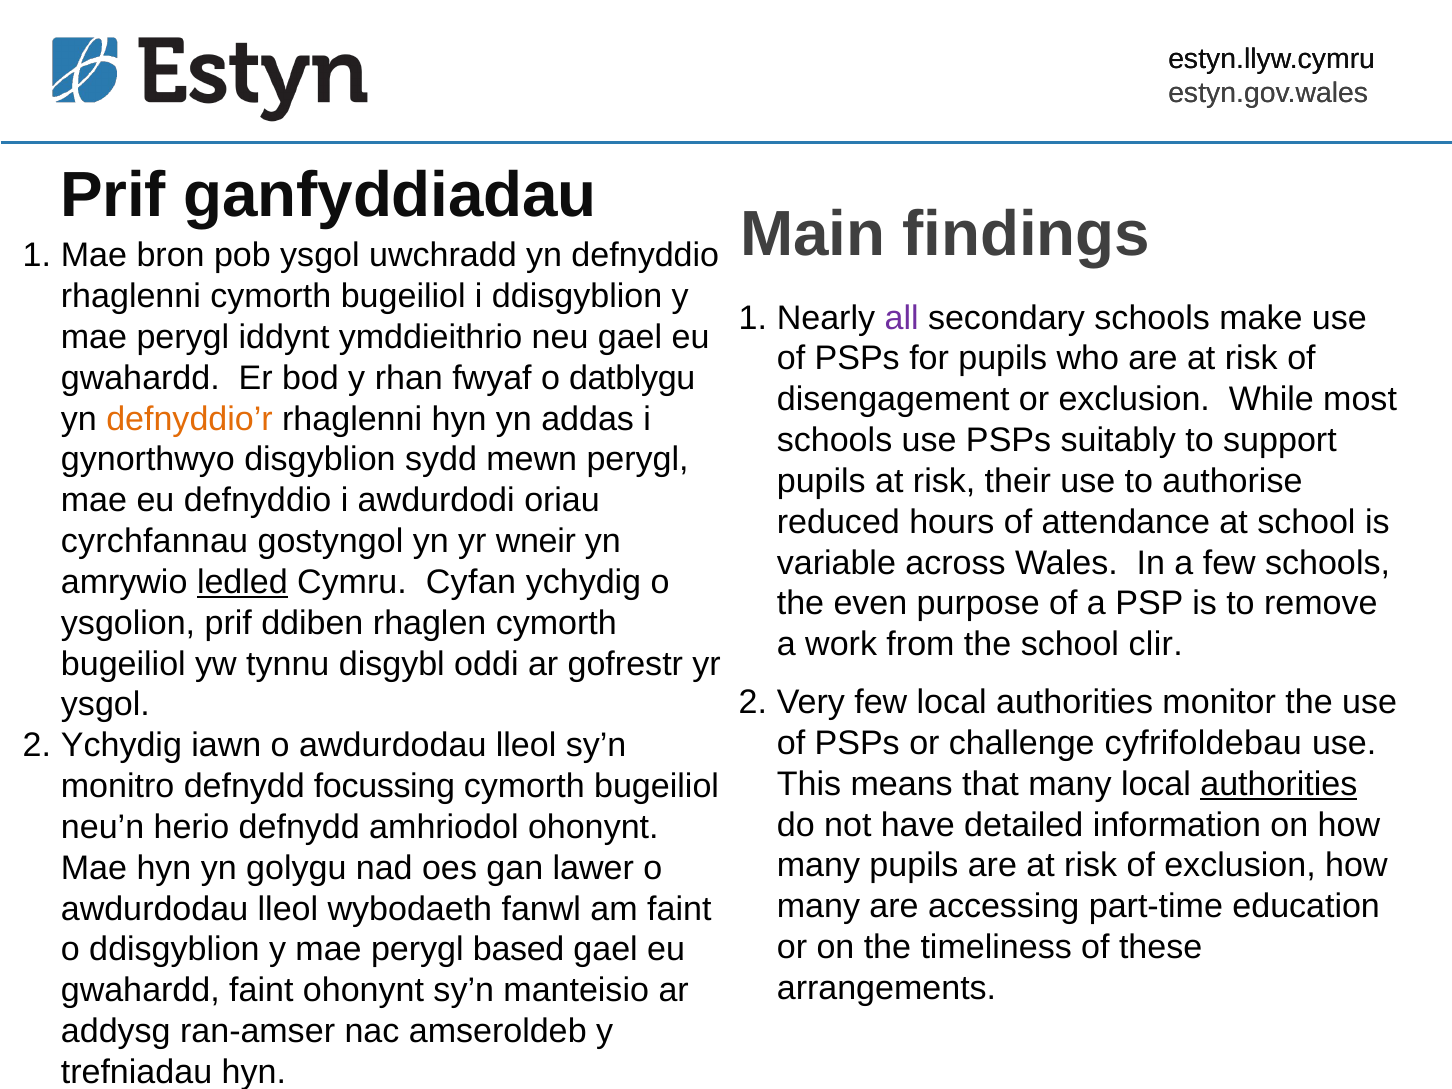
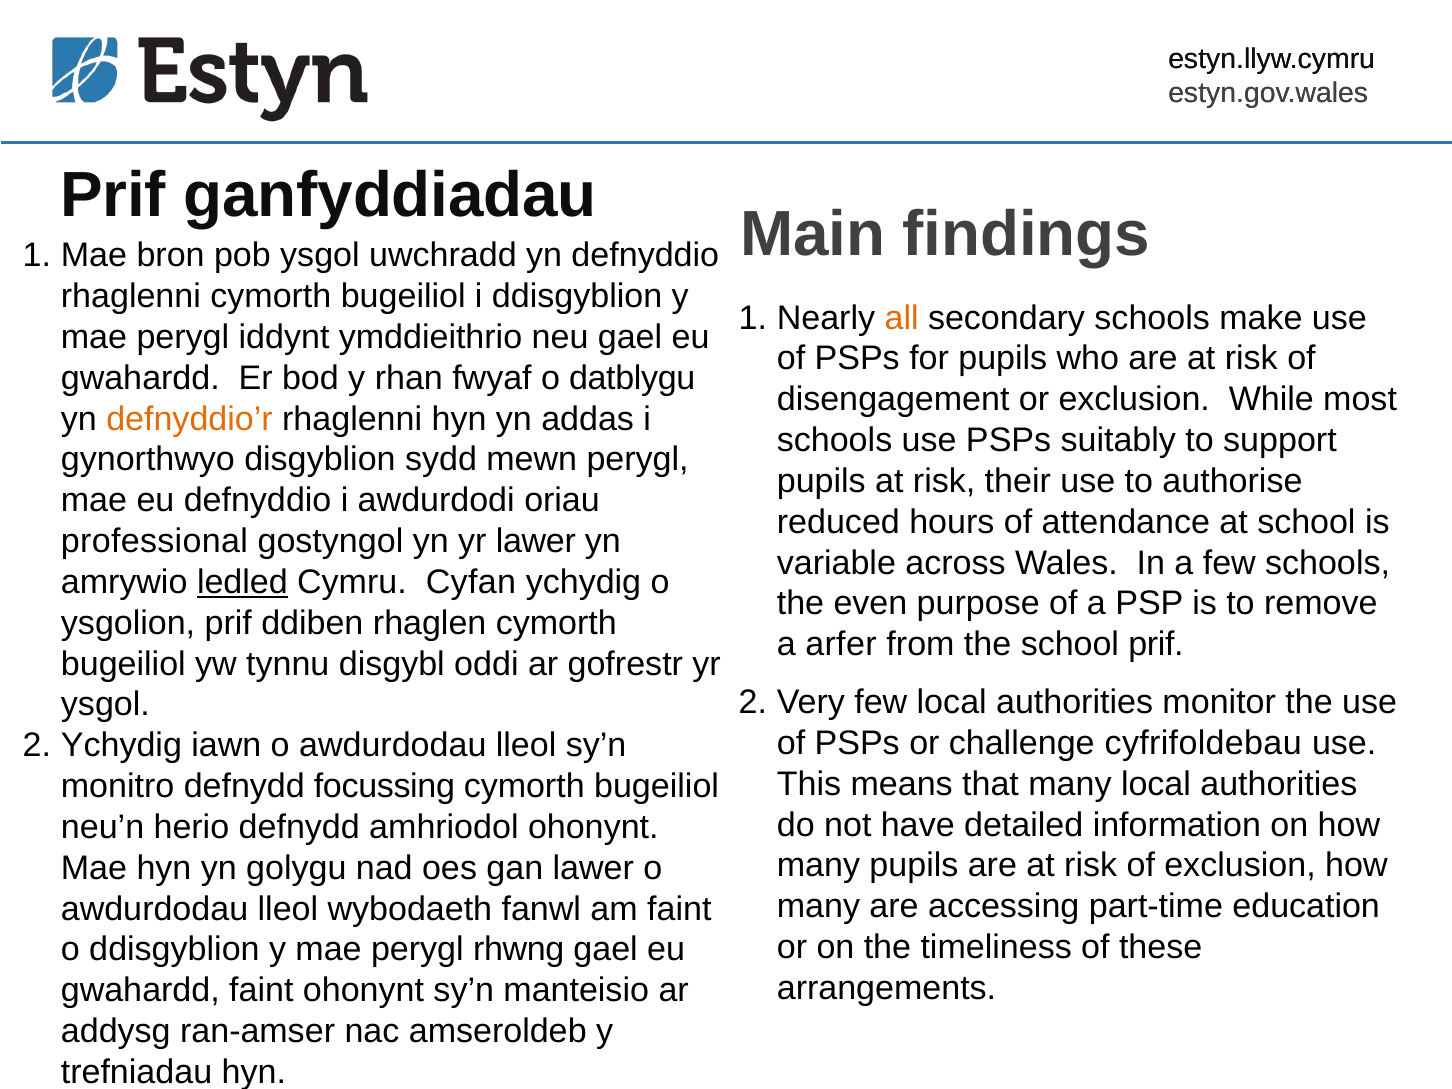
all colour: purple -> orange (902, 318)
cyrchfannau: cyrchfannau -> professional (154, 541)
yr wneir: wneir -> lawer (536, 541)
work: work -> arfer (841, 645)
school clir: clir -> prif (1156, 645)
authorities underline: present -> none (1279, 784)
based: based -> rhwng (519, 950)
